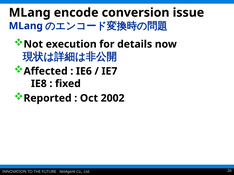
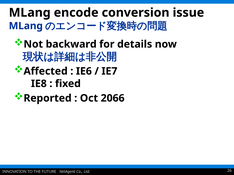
execution: execution -> backward (71, 44)
2002: 2002 -> 2066 (113, 98)
